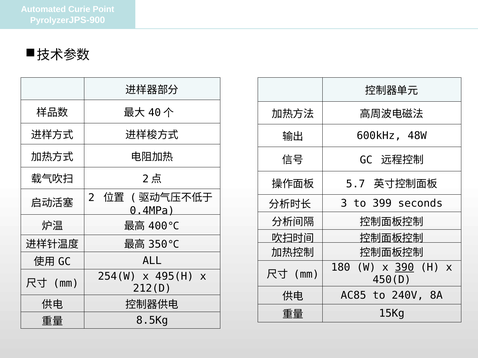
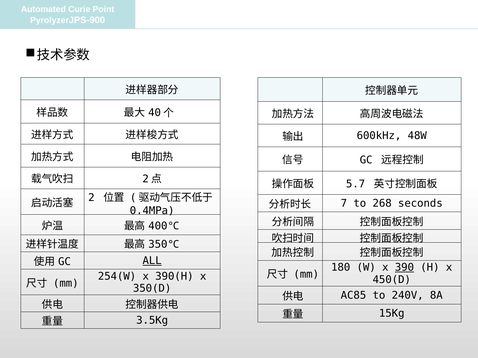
3: 3 -> 7 (344, 204)
399: 399 -> 268 (382, 204)
ALL underline: none -> present (152, 261)
495(H: 495(H -> 390(H (174, 277)
212(D: 212(D -> 350(D (152, 289)
8.5Kg: 8.5Kg -> 3.5Kg (152, 321)
